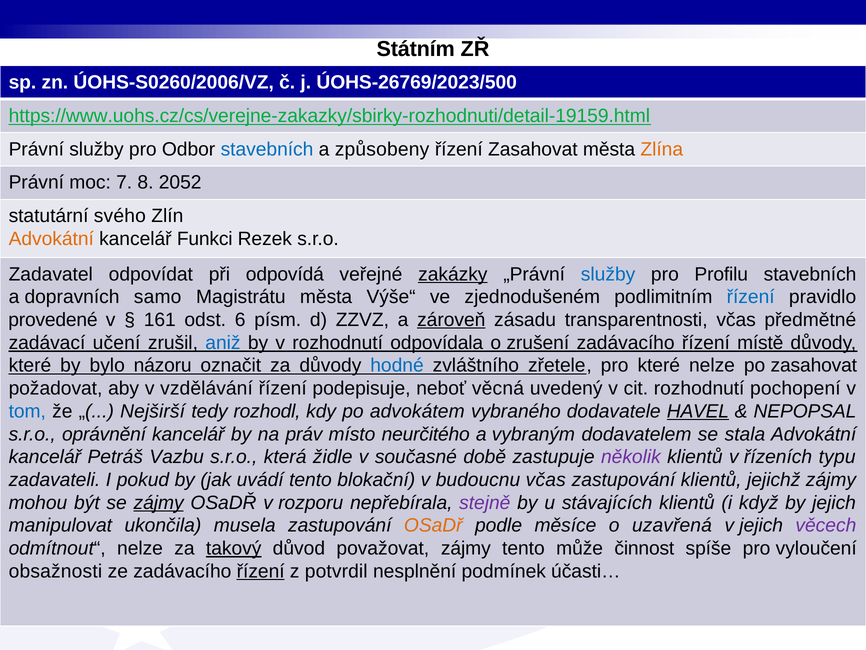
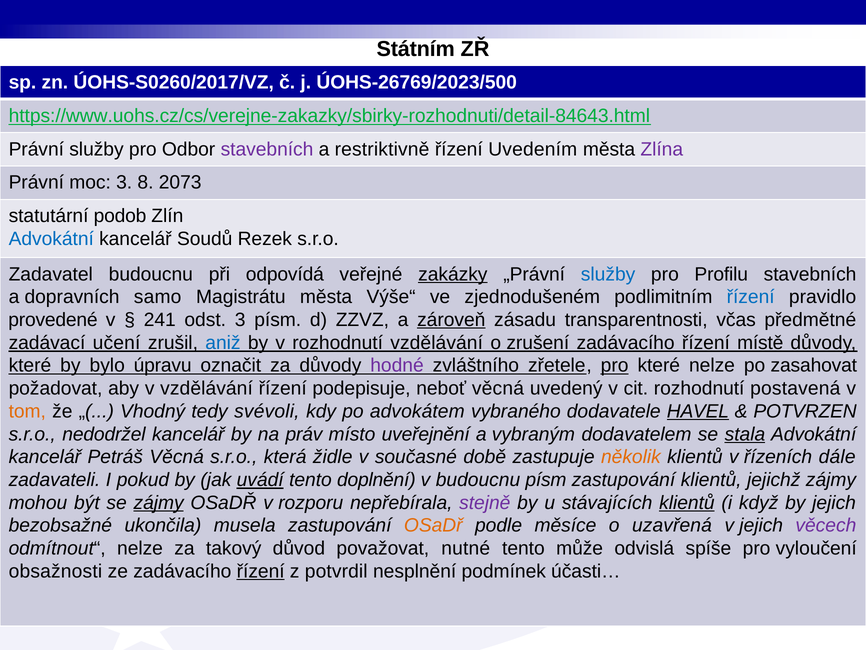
ÚOHS-S0260/2006/VZ: ÚOHS-S0260/2006/VZ -> ÚOHS-S0260/2017/VZ (174, 82)
https://www.uohs.cz/cs/verejne-zakazky/sbirky-rozhodnuti/detail-19159.html: https://www.uohs.cz/cs/verejne-zakazky/sbirky-rozhodnuti/detail-19159.html -> https://www.uohs.cz/cs/verejne-zakazky/sbirky-rozhodnuti/detail-84643.html (329, 116)
stavebních colour: blue -> purple (267, 149)
způsobeny: způsobeny -> restriktivně (382, 149)
řízení Zasahovat: Zasahovat -> Uvedením (533, 149)
Zlína colour: orange -> purple (662, 149)
moc 7: 7 -> 3 (124, 183)
2052: 2052 -> 2073 (180, 183)
svého: svého -> podob (120, 216)
Advokátní colour: orange -> blue (51, 239)
Funkci: Funkci -> Soudů (205, 239)
Zadavatel odpovídat: odpovídat -> budoucnu (151, 274)
161: 161 -> 241 (160, 320)
odst 6: 6 -> 3 (240, 320)
rozhodnutí odpovídala: odpovídala -> vzdělávání (437, 342)
názoru: názoru -> úpravu (163, 365)
hodné colour: blue -> purple (397, 365)
pro underline: none -> present (615, 365)
pochopení: pochopení -> postavená (795, 388)
tom colour: blue -> orange (27, 411)
Nejširší: Nejširší -> Vhodný (153, 411)
rozhodl: rozhodl -> svévoli (267, 411)
NEPOPSAL: NEPOPSAL -> POTVRZEN (805, 411)
oprávnění: oprávnění -> nedodržel (104, 434)
neurčitého: neurčitého -> uveřejnění (426, 434)
stala underline: none -> present (745, 434)
Petráš Vazbu: Vazbu -> Věcná (177, 457)
několik colour: purple -> orange (631, 457)
typu: typu -> dále (837, 457)
uvádí underline: none -> present (260, 480)
blokační: blokační -> doplnění (376, 480)
budoucnu včas: včas -> písm (546, 480)
klientů underline: none -> present (687, 502)
manipulovat: manipulovat -> bezobsažné (60, 525)
takový underline: present -> none (234, 548)
považovat zájmy: zájmy -> nutné (466, 548)
činnost: činnost -> odvislá (644, 548)
